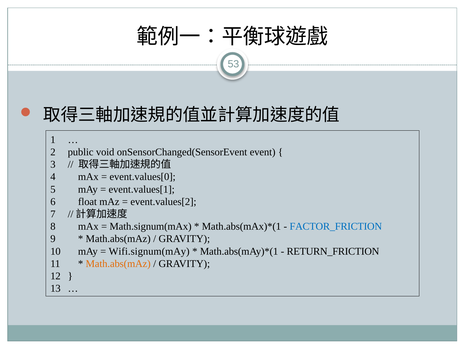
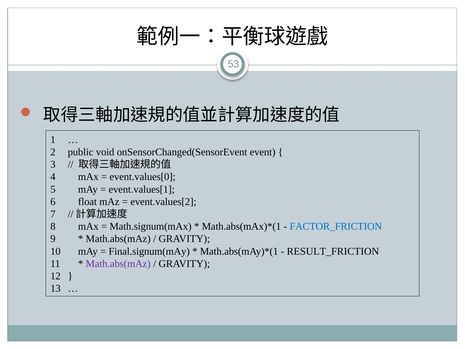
Wifi.signum(mAy: Wifi.signum(mAy -> Final.signum(mAy (149, 251)
RETURN_FRICTION: RETURN_FRICTION -> RESULT_FRICTION (333, 251)
Math.abs(mAz colour: orange -> purple (118, 264)
